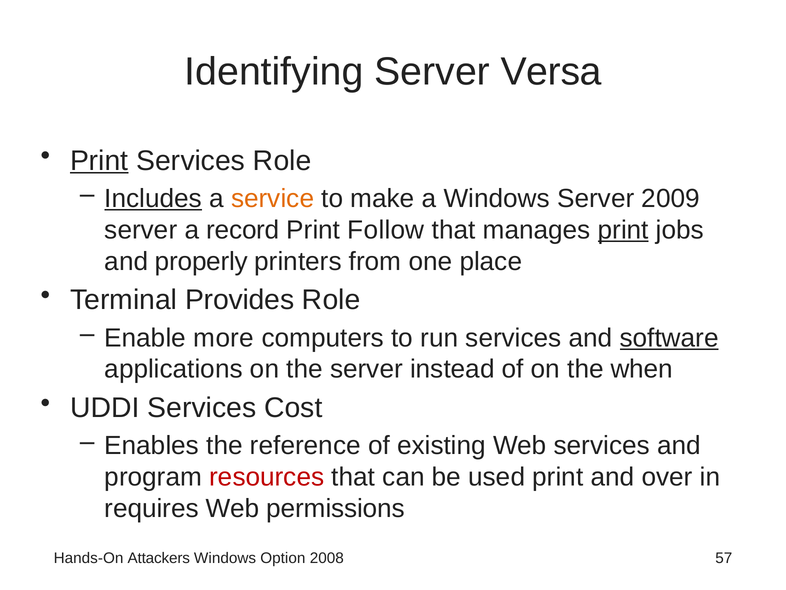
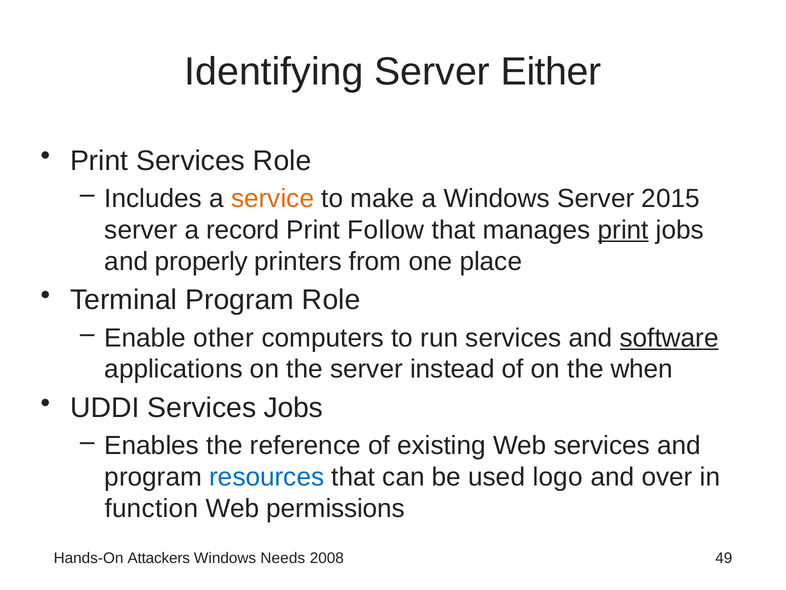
Versa: Versa -> Either (551, 72)
Print underline: present -> none (99, 160)
Includes underline: present -> none (153, 198)
2009: 2009 -> 2015 (671, 198)
Terminal Provides: Provides -> Program (240, 300)
more: more -> other (224, 338)
Services Cost: Cost -> Jobs (293, 408)
resources colour: red -> blue (267, 477)
used print: print -> logo (558, 477)
requires: requires -> function (151, 508)
Option: Option -> Needs (283, 558)
57: 57 -> 49 (724, 558)
